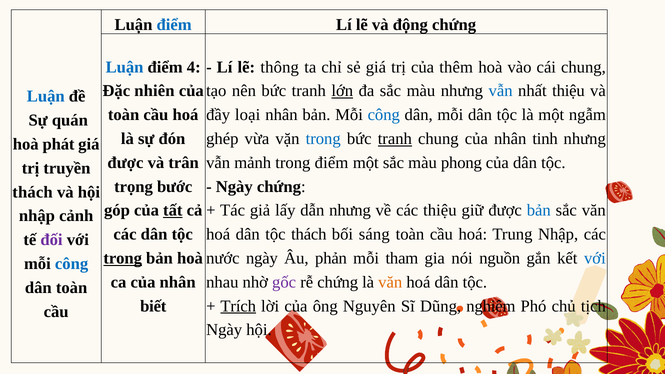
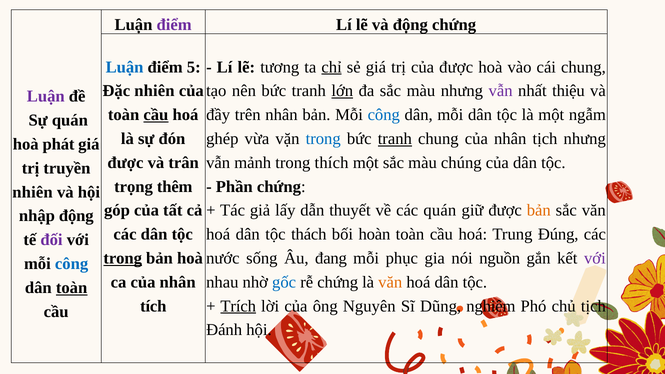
điểm colour: blue -> purple (174, 25)
4: 4 -> 5 (194, 67)
thông: thông -> tương (280, 67)
chỉ underline: none -> present (332, 67)
của thêm: thêm -> được (456, 67)
vẫn colour: blue -> purple (501, 91)
Luận colour: blue -> purple (46, 96)
cầu underline: none -> present (156, 115)
loại: loại -> trên (248, 115)
nhân tinh: tinh -> tịch (545, 139)
trong điểm: điểm -> thích (332, 163)
phong: phong -> chúng (461, 163)
bước: bước -> thêm (175, 187)
Ngày: Ngày -> Phần (234, 187)
thách: thách -> nhiên (33, 192)
tất underline: present -> none (173, 210)
dẫn nhưng: nhưng -> thuyết (350, 210)
các thiệu: thiệu -> quán (440, 210)
bản colour: blue -> orange (539, 210)
nhập cảnh: cảnh -> động (76, 216)
sáng: sáng -> hoàn (374, 234)
Trung Nhập: Nhập -> Đúng (558, 234)
nước ngày: ngày -> sống (262, 258)
phản: phản -> đang (331, 258)
tham: tham -> phục (402, 258)
với colour: blue -> purple (595, 258)
gốc colour: purple -> blue (284, 282)
toàn underline: none -> present (72, 288)
biết: biết -> tích (153, 306)
Ngày: Ngày -> Đánh (224, 330)
